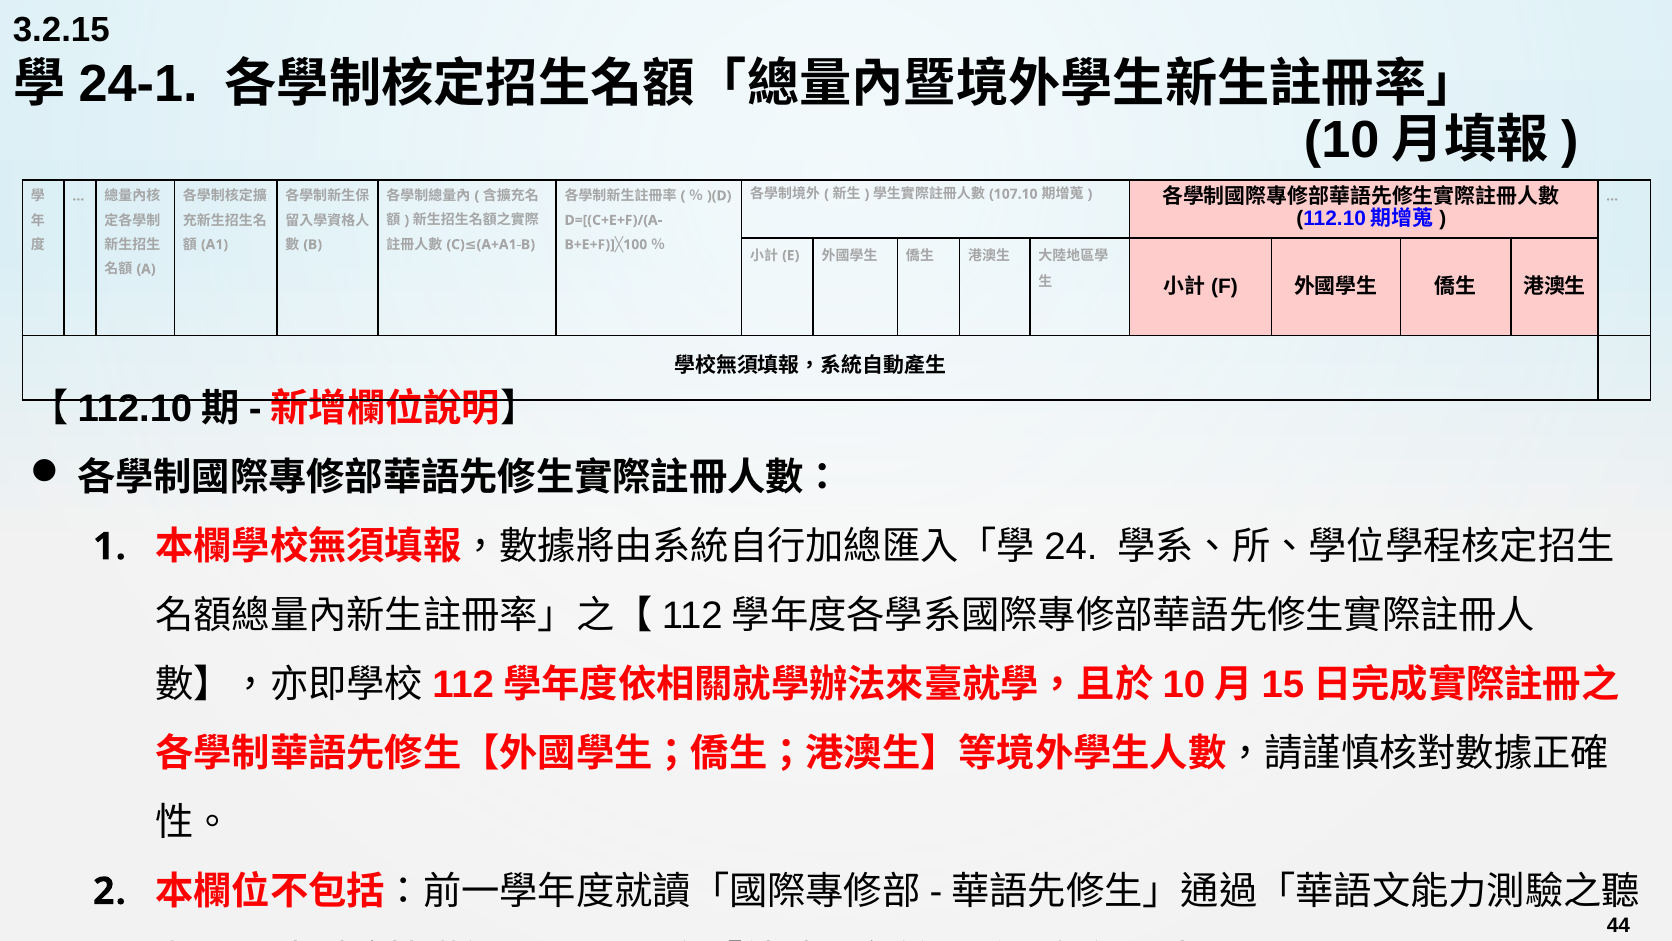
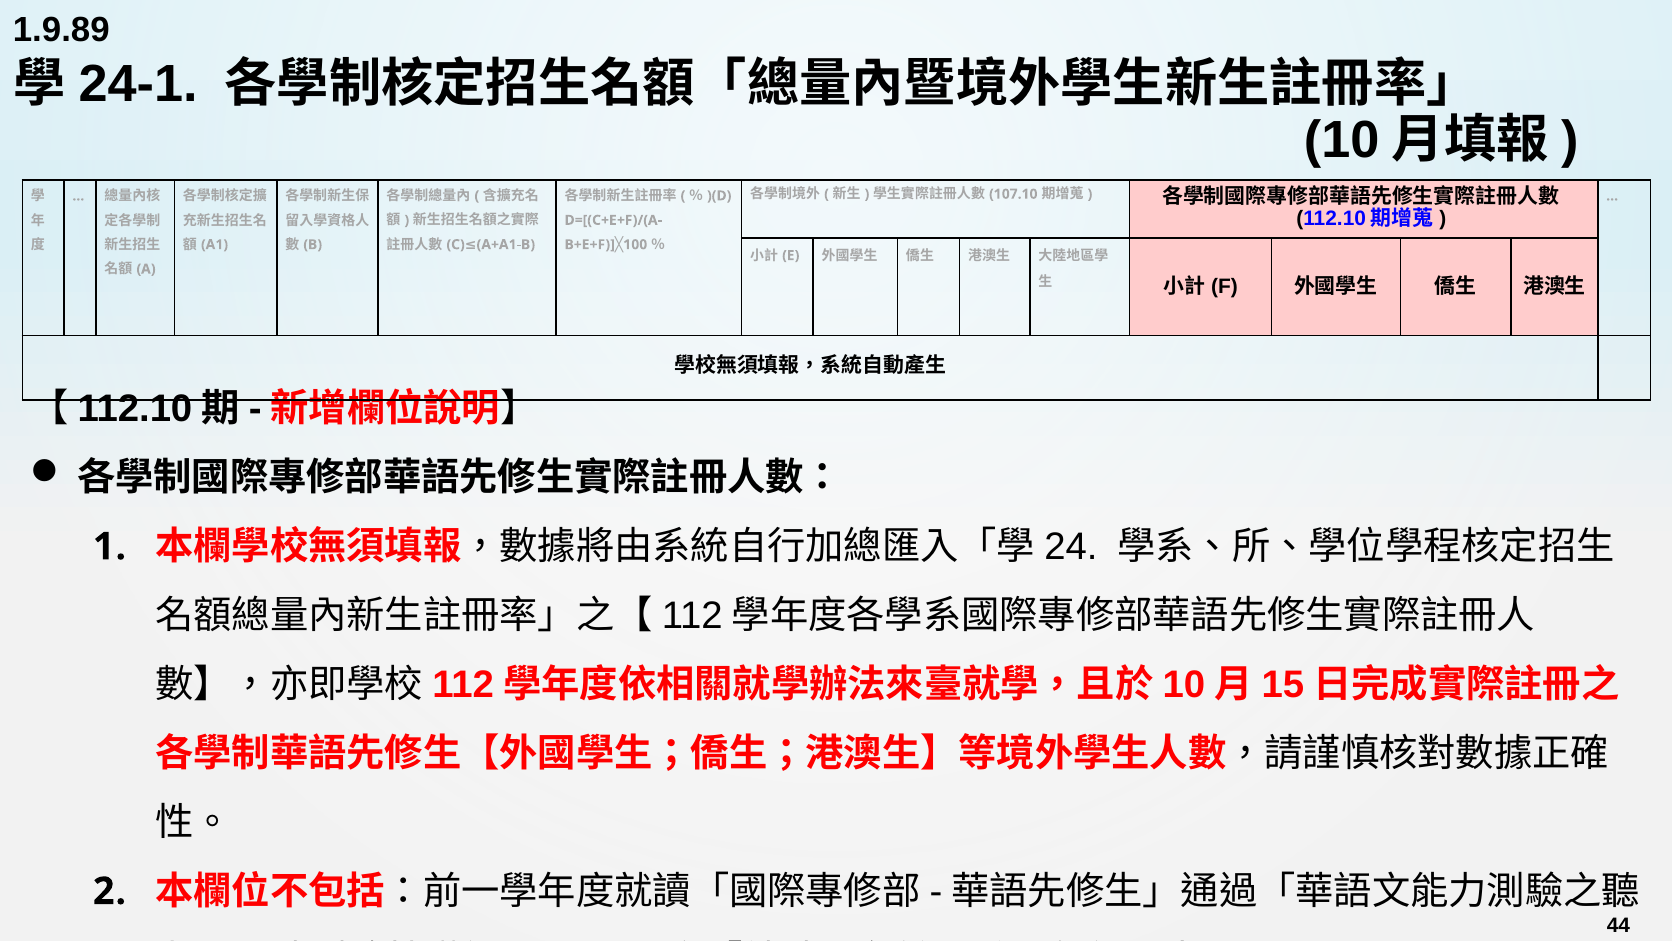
3.2.15: 3.2.15 -> 1.9.89 (61, 30)
